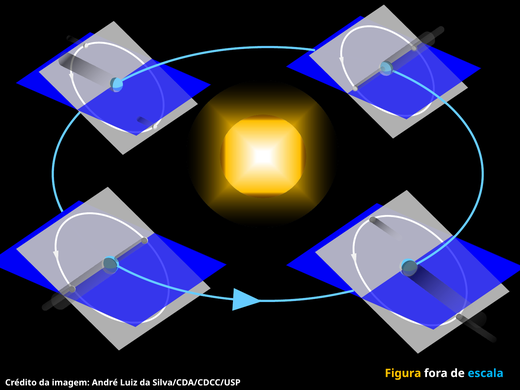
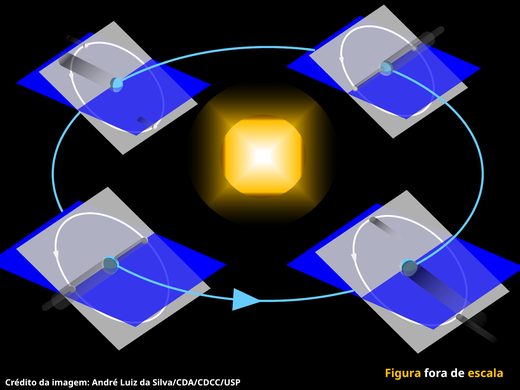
escala colour: light blue -> yellow (486, 373)
